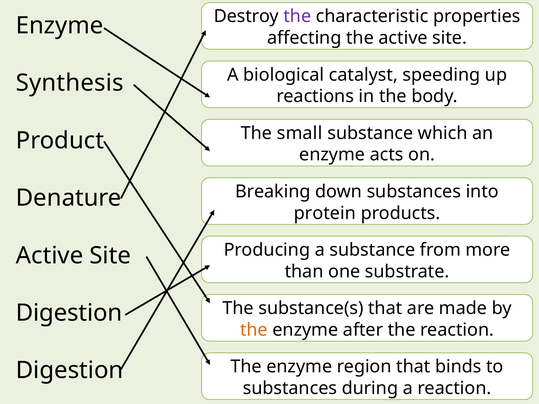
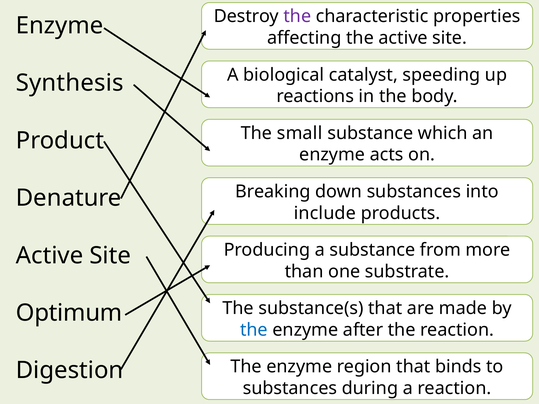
protein: protein -> include (325, 213)
Digestion: Digestion -> Optimum (69, 313)
the colour: orange -> blue (254, 330)
